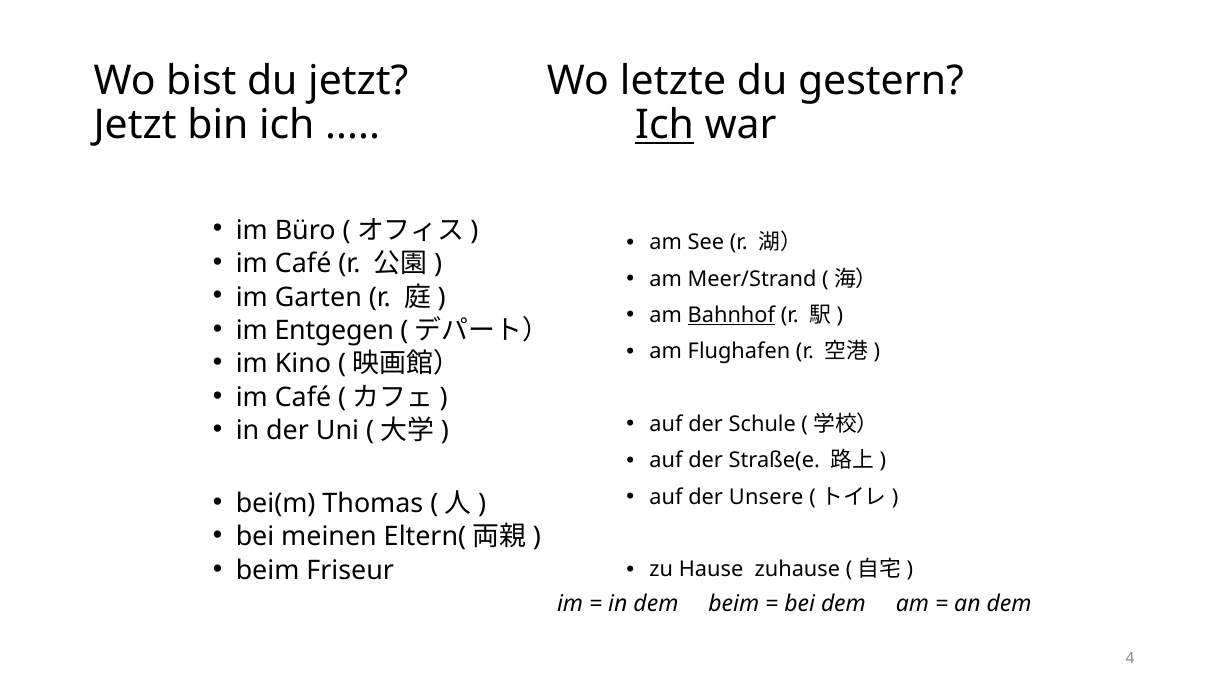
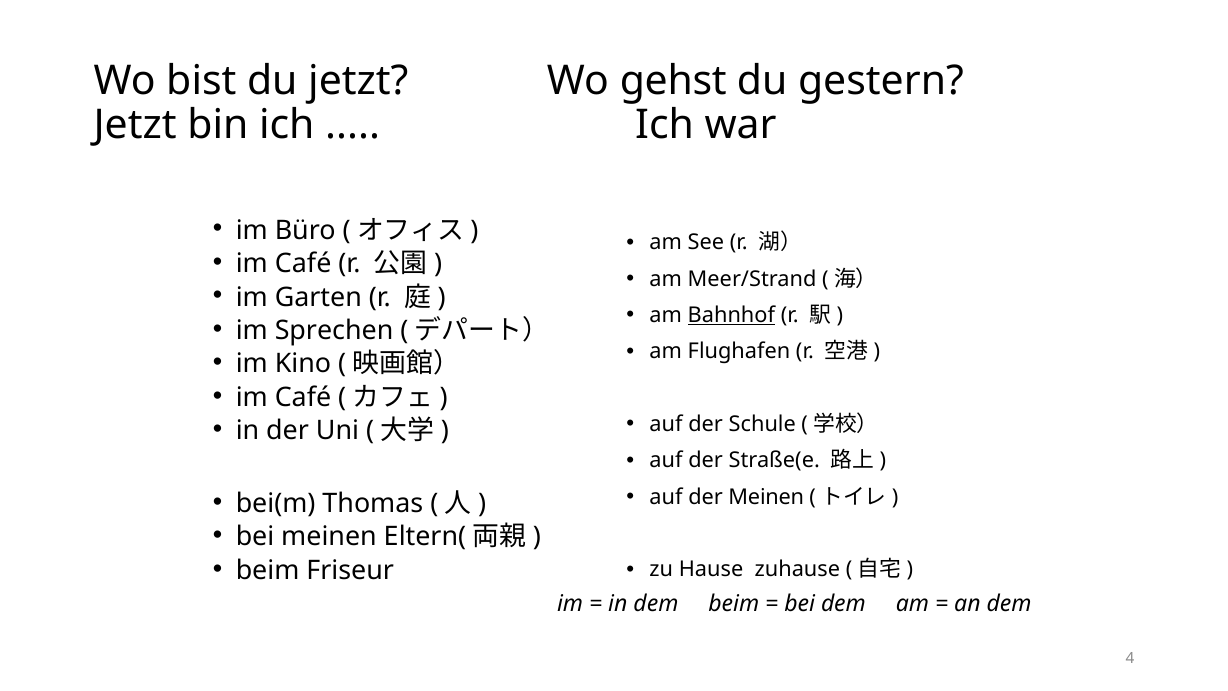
letzte: letzte -> gehst (673, 81)
Ich underline: present -> none (665, 125)
Entgegen: Entgegen -> Sprechen (334, 331)
der Unsere: Unsere -> Meinen (766, 497)
